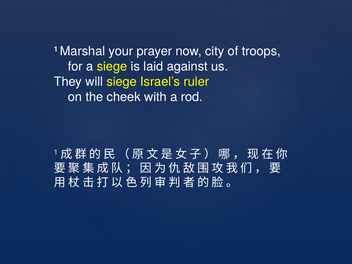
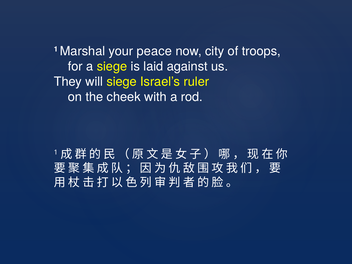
prayer: prayer -> peace (154, 51)
